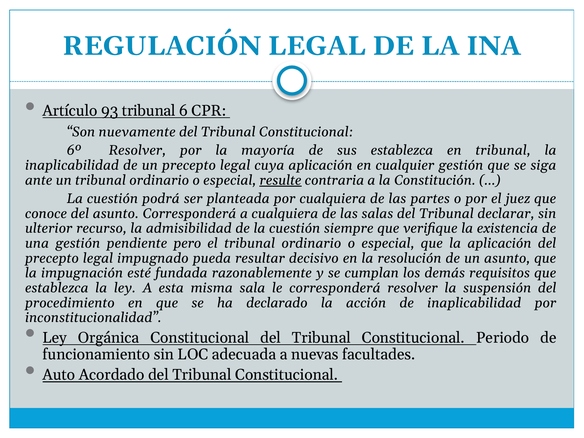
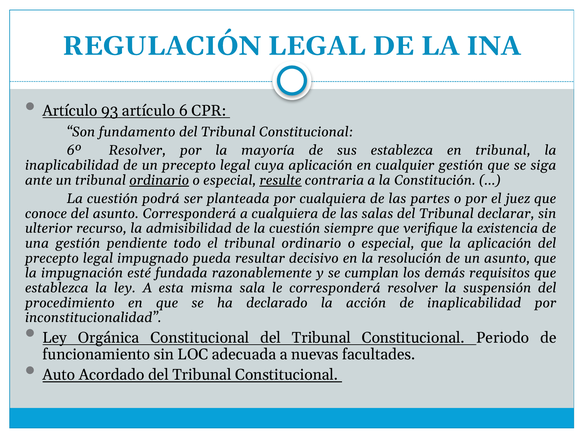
93 tribunal: tribunal -> artículo (149, 111)
nuevamente: nuevamente -> fundamento (137, 132)
ordinario underline: none -> present (159, 180)
pero: pero -> todo (187, 243)
